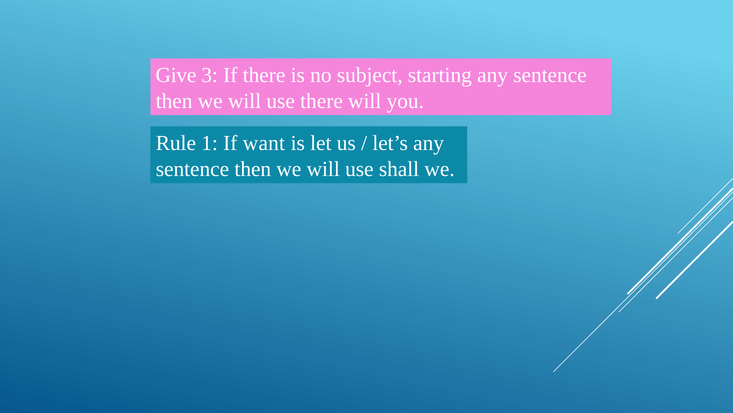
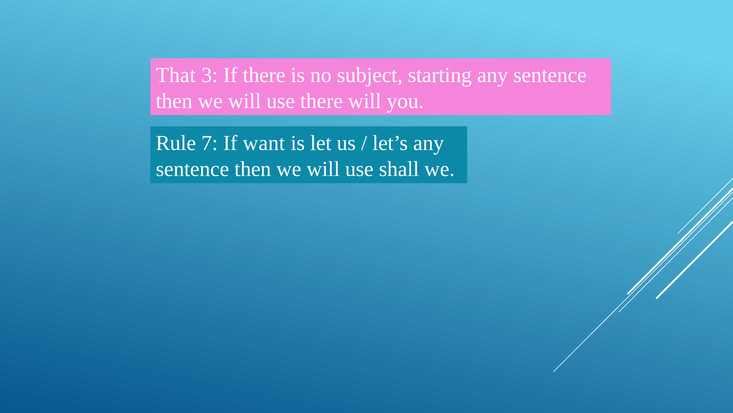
Give: Give -> That (176, 75)
1: 1 -> 7 (210, 143)
